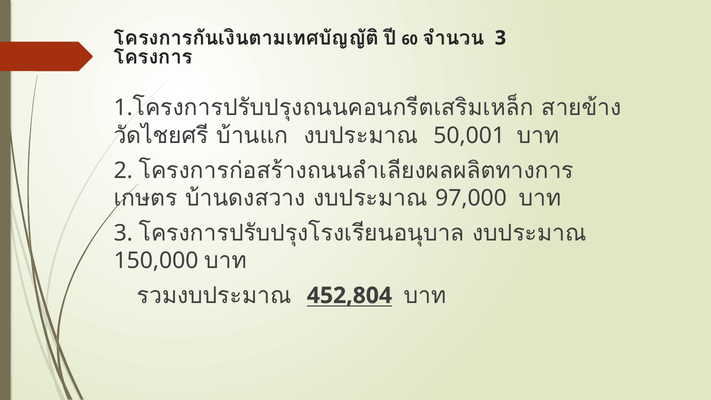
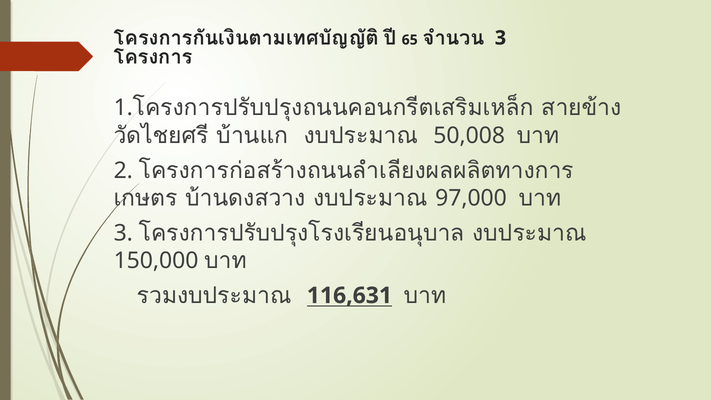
60: 60 -> 65 (410, 40)
50,001: 50,001 -> 50,008 (469, 135)
452,804: 452,804 -> 116,631 (349, 295)
